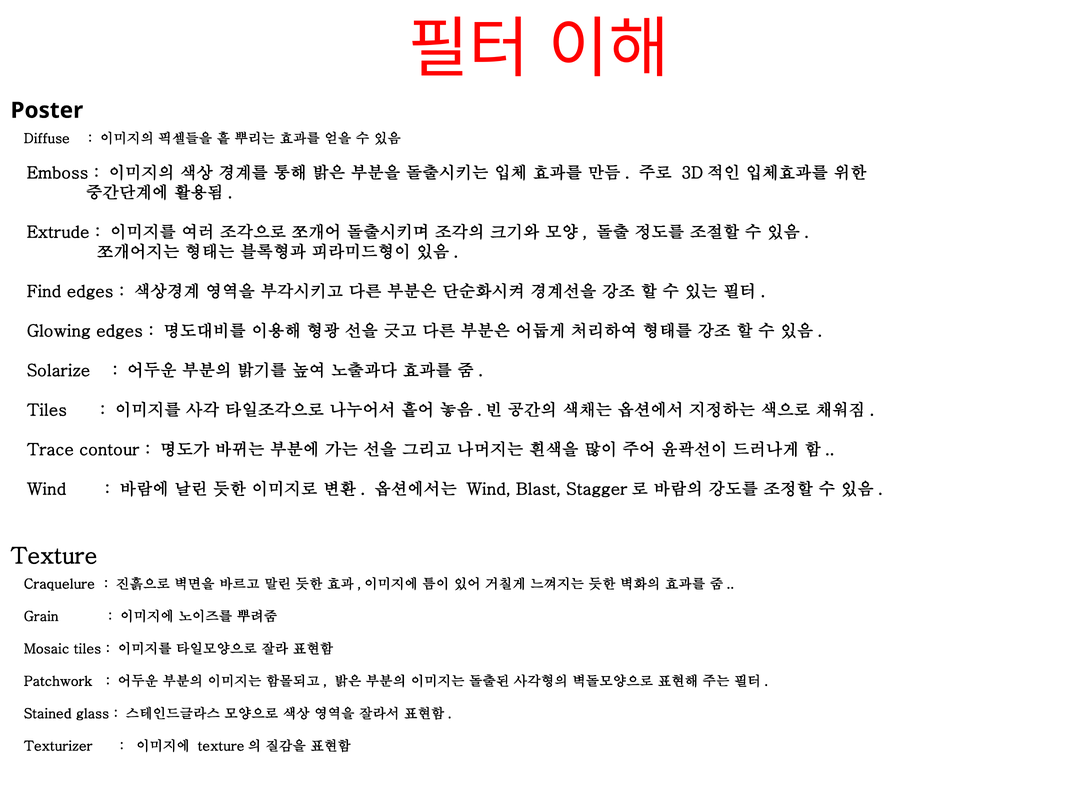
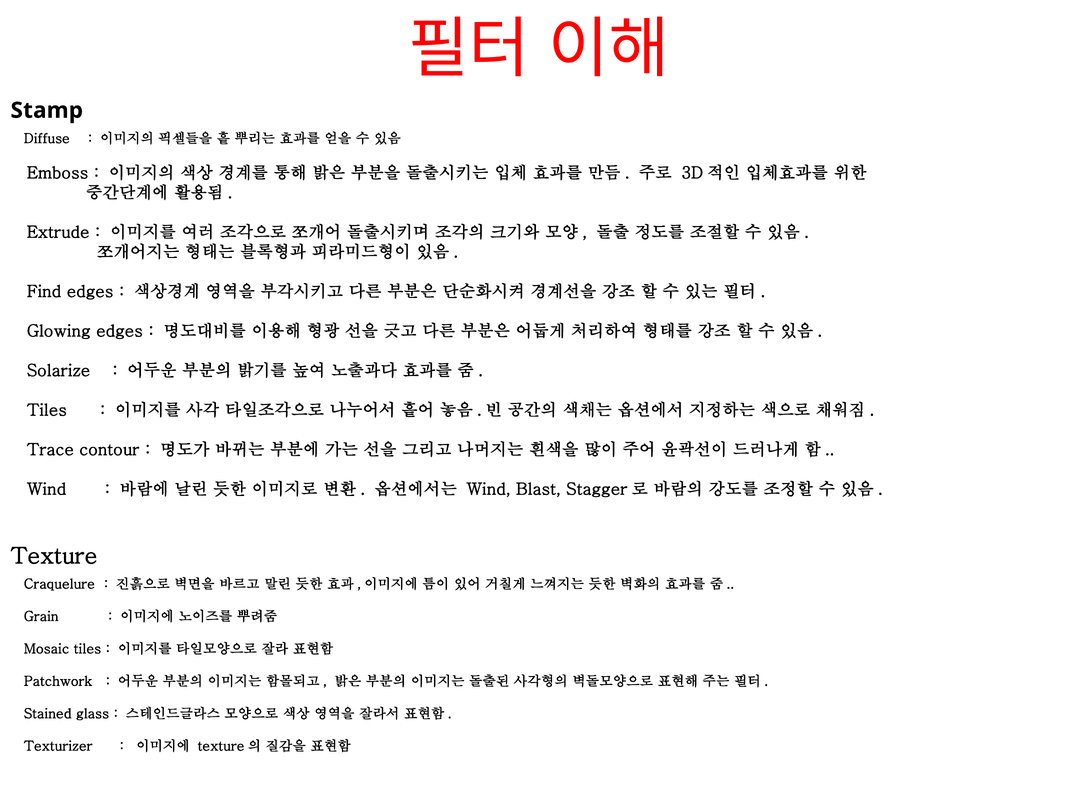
Poster: Poster -> Stamp (47, 110)
